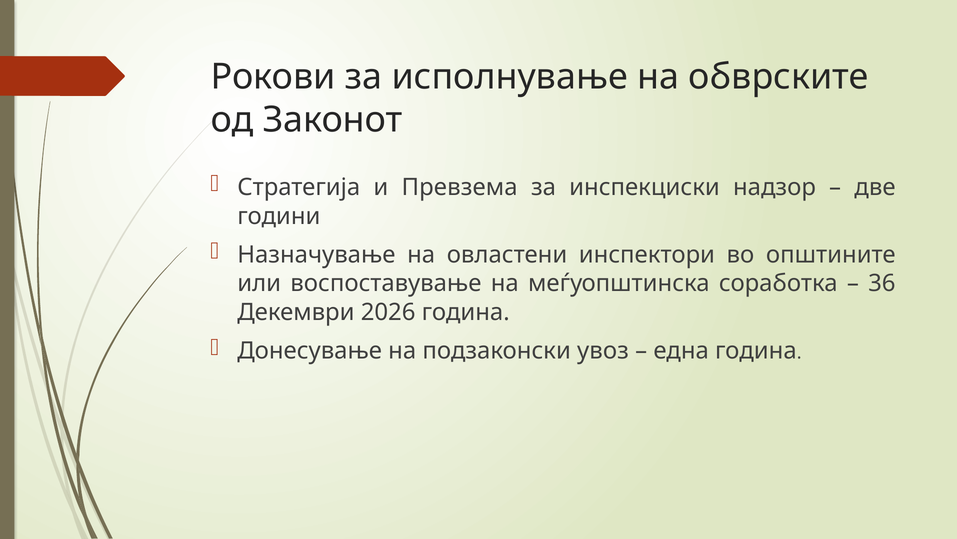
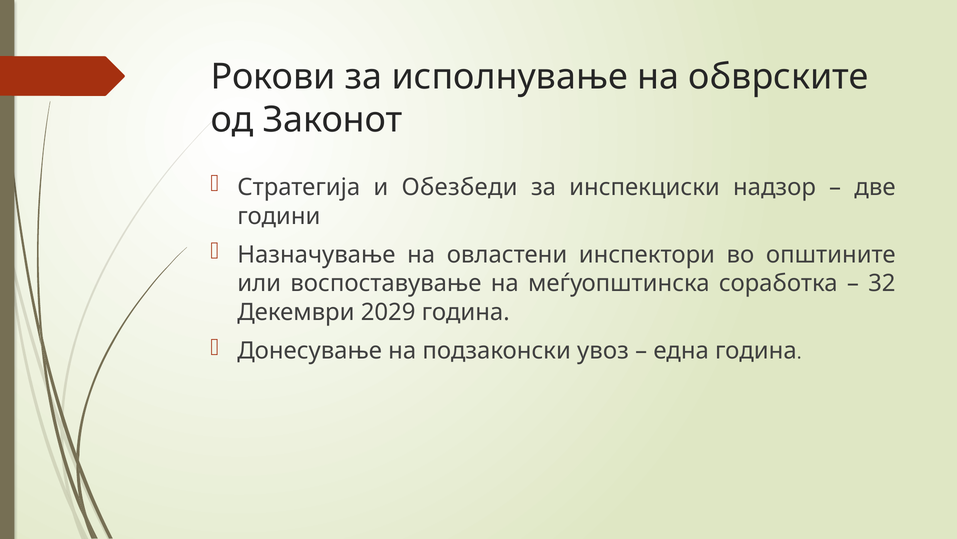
Превзема: Превзема -> Обезбеди (460, 187)
36: 36 -> 32 (882, 283)
2026: 2026 -> 2029 (388, 312)
